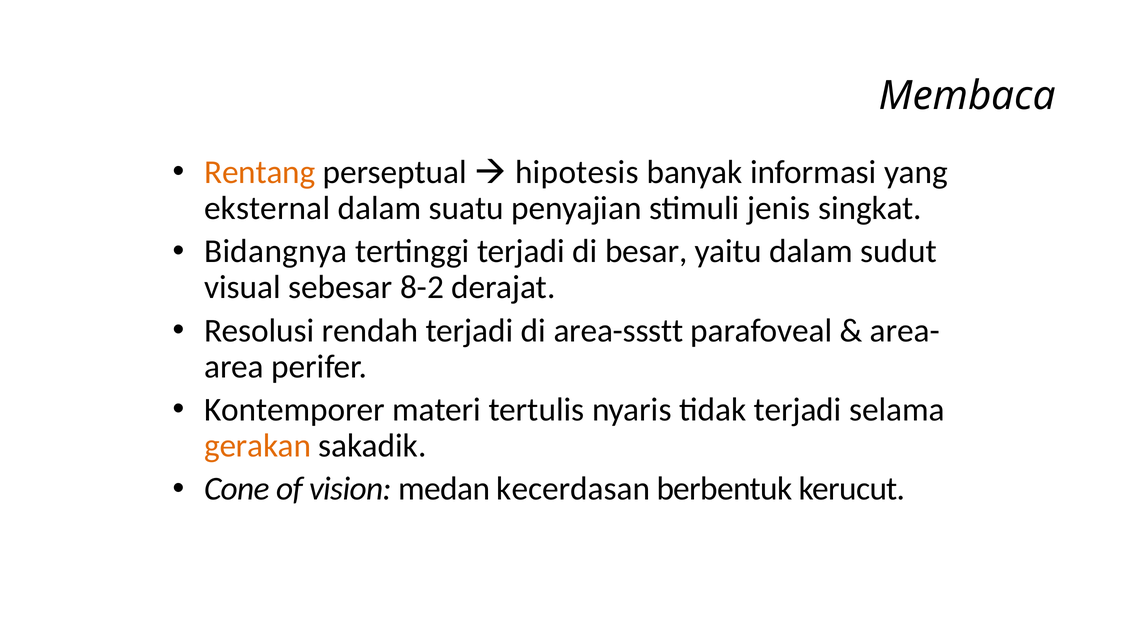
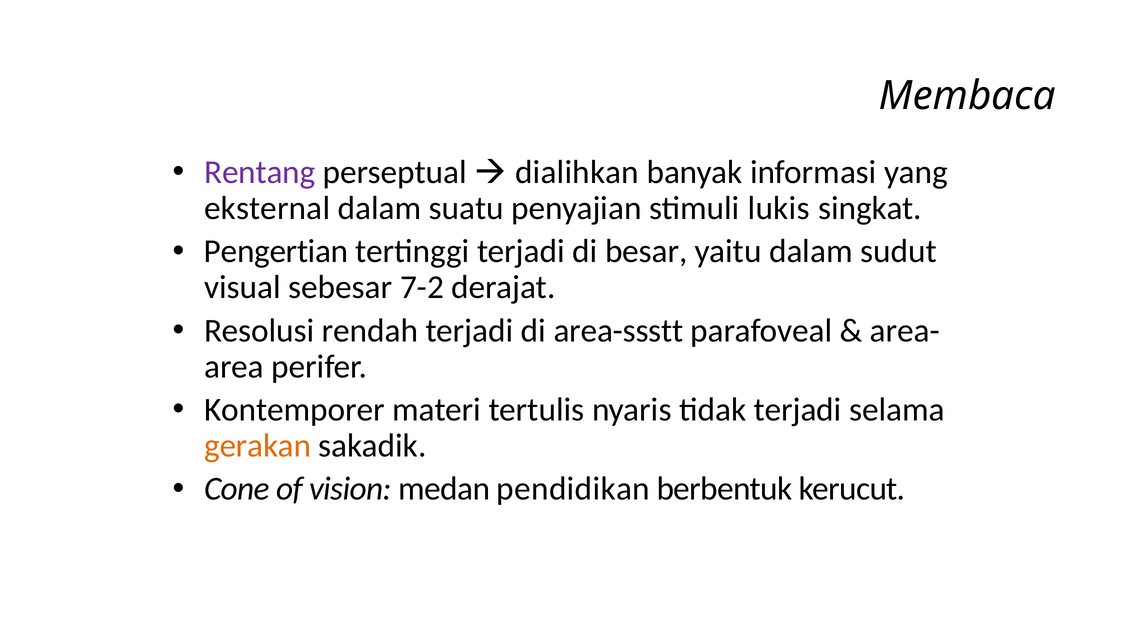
Rentang colour: orange -> purple (260, 172)
hipotesis: hipotesis -> dialihkan (577, 172)
jenis: jenis -> lukis (779, 208)
Bidangnya: Bidangnya -> Pengertian (276, 251)
8-2: 8-2 -> 7-2 (422, 287)
kecerdasan: kecerdasan -> pendidikan (573, 489)
